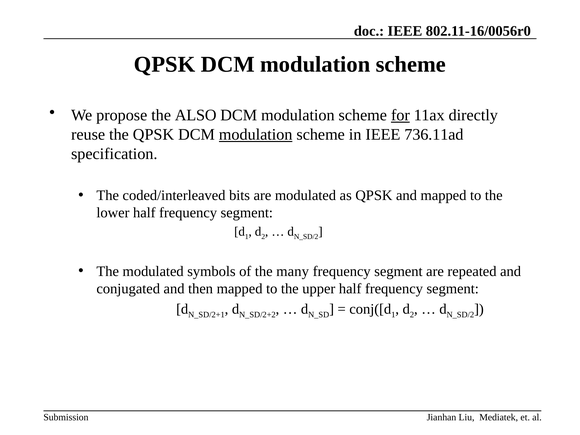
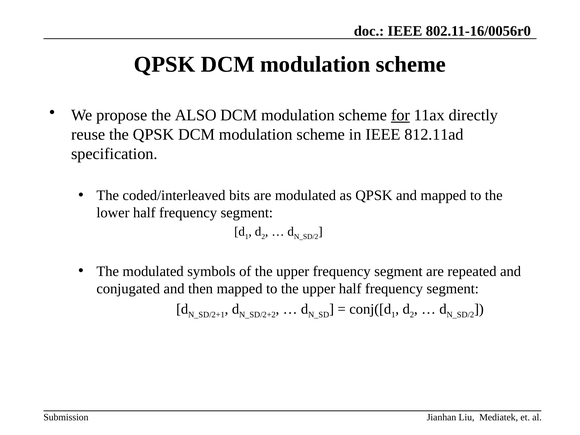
modulation underline: present -> none (256, 135)
736.11ad: 736.11ad -> 812.11ad (434, 135)
of the many: many -> upper (293, 271)
